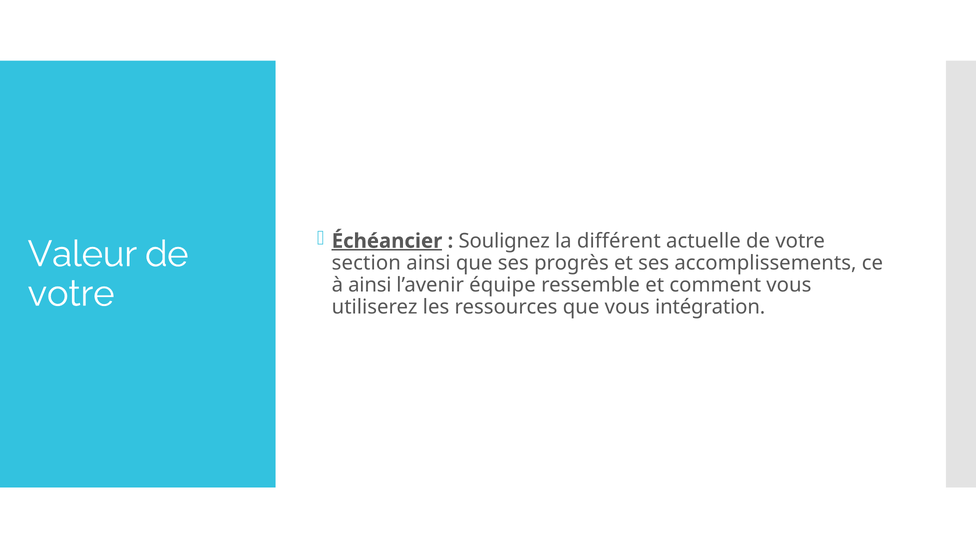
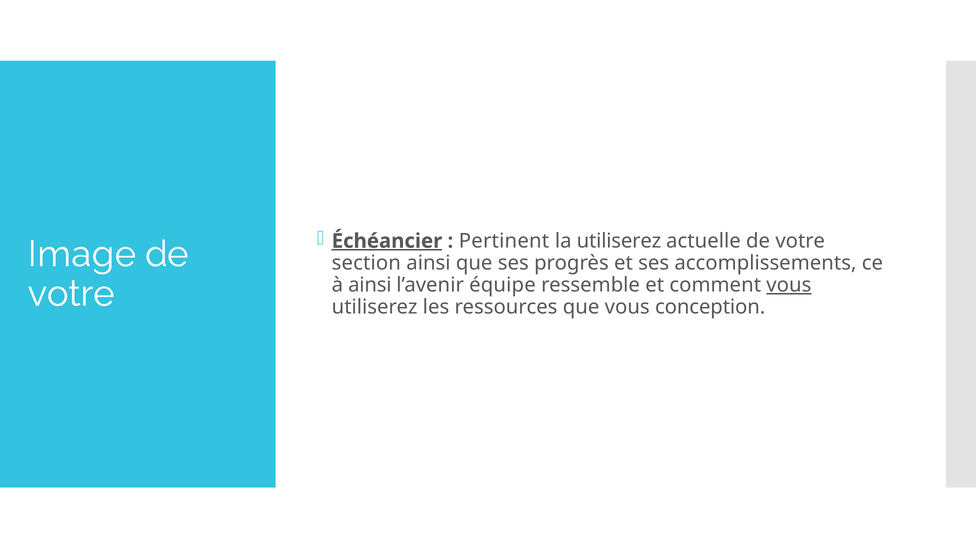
Soulignez: Soulignez -> Pertinent (504, 241)
la différent: différent -> utiliserez (619, 241)
Valeur: Valeur -> Image (82, 254)
vous underline: none -> present (789, 285)
intégration: intégration -> conception (710, 307)
